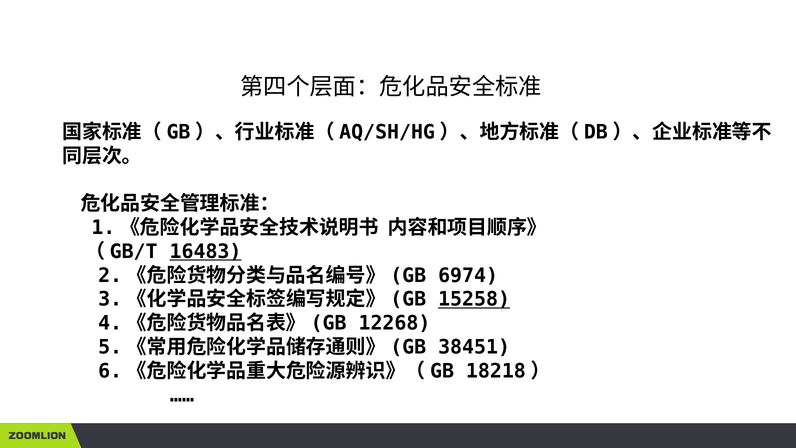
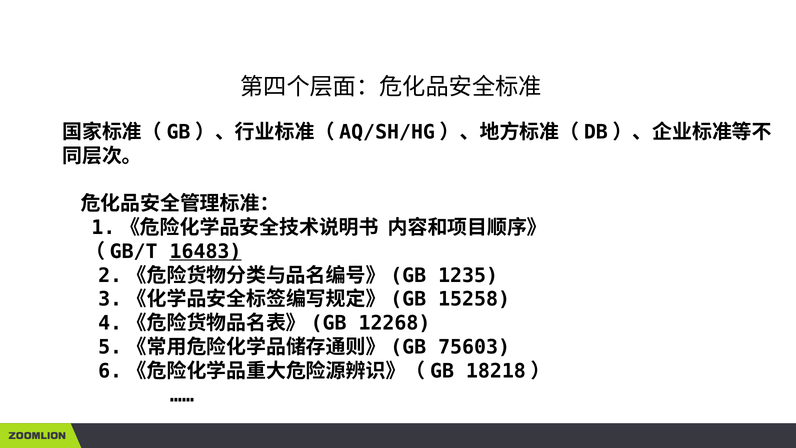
6974: 6974 -> 1235 (468, 275)
15258 underline: present -> none (474, 299)
38451: 38451 -> 75603 (474, 347)
